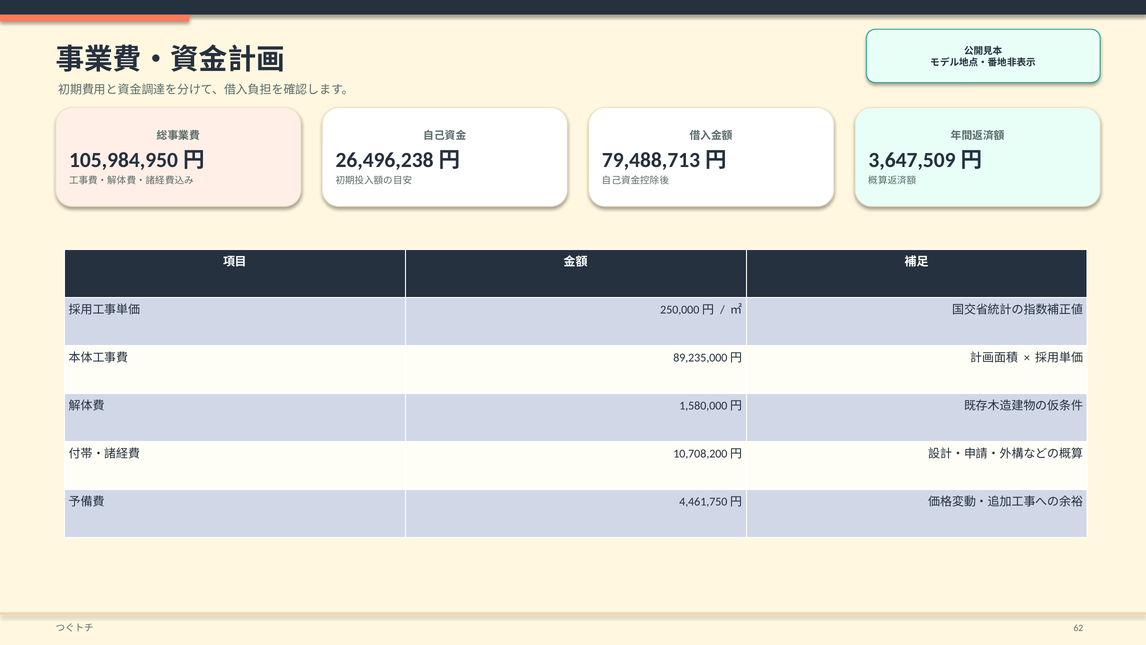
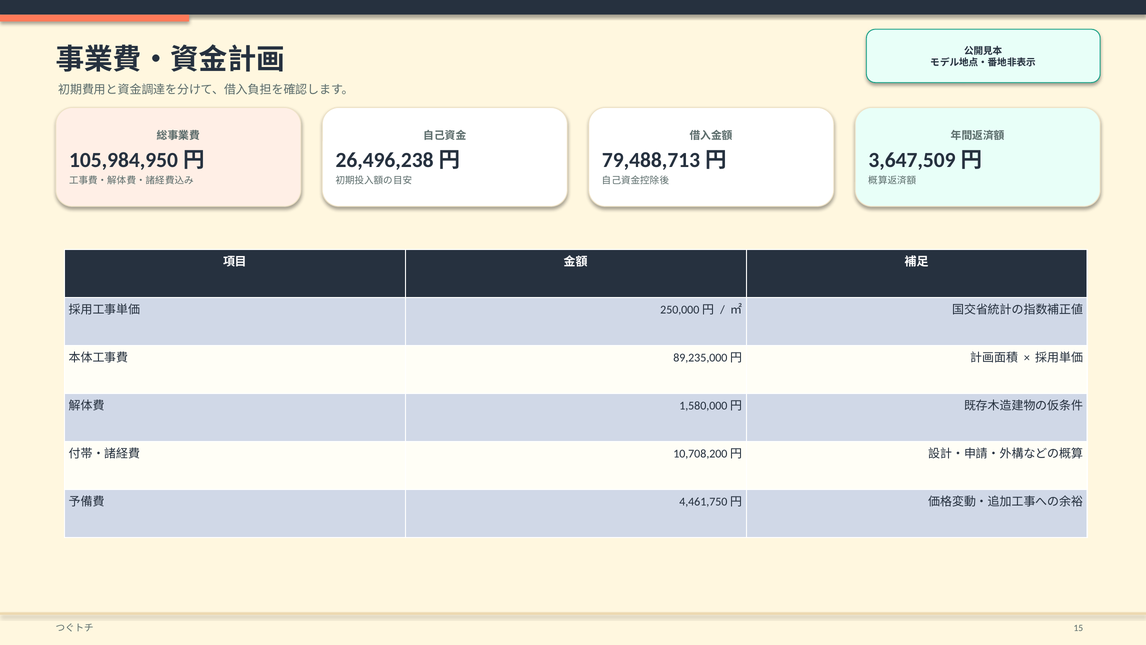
62: 62 -> 15 (1078, 628)
